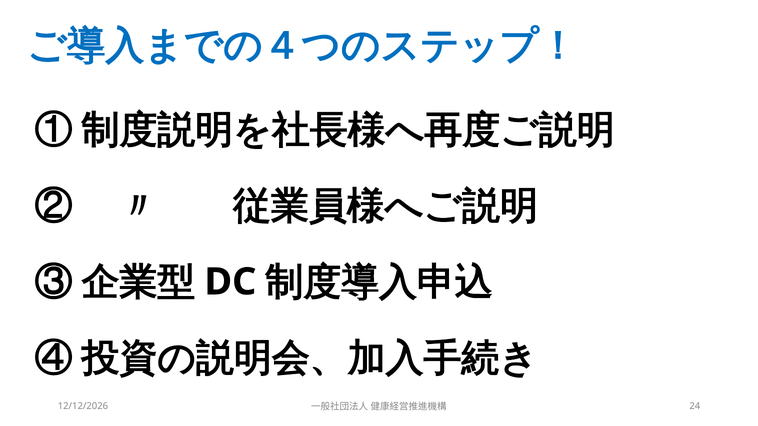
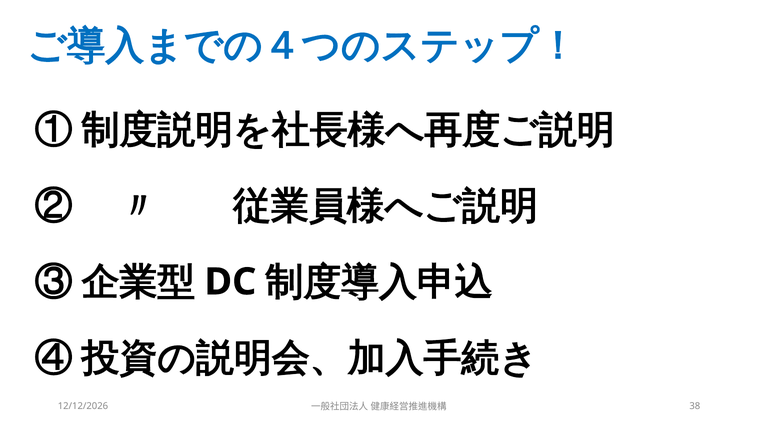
24: 24 -> 38 (695, 406)
